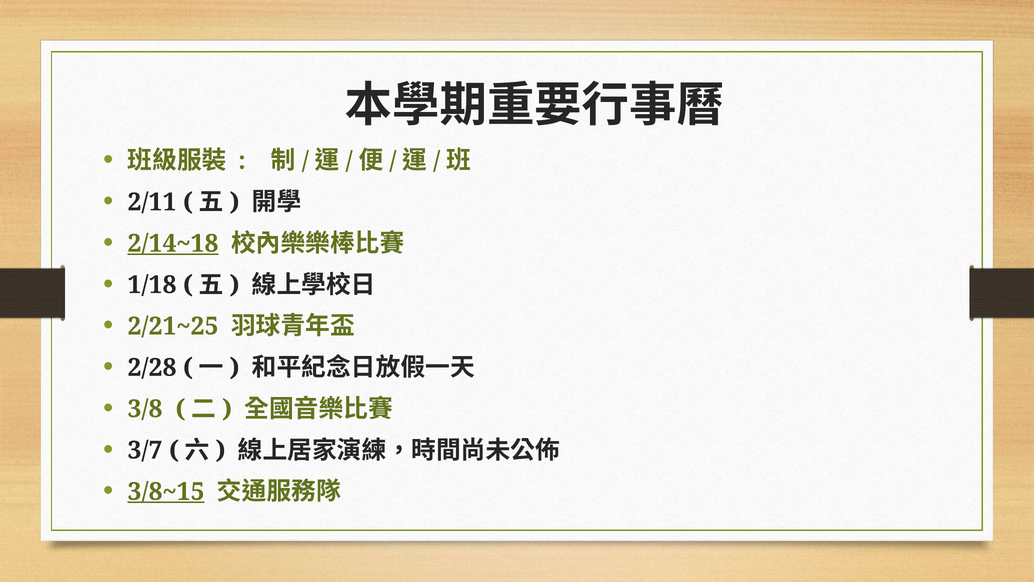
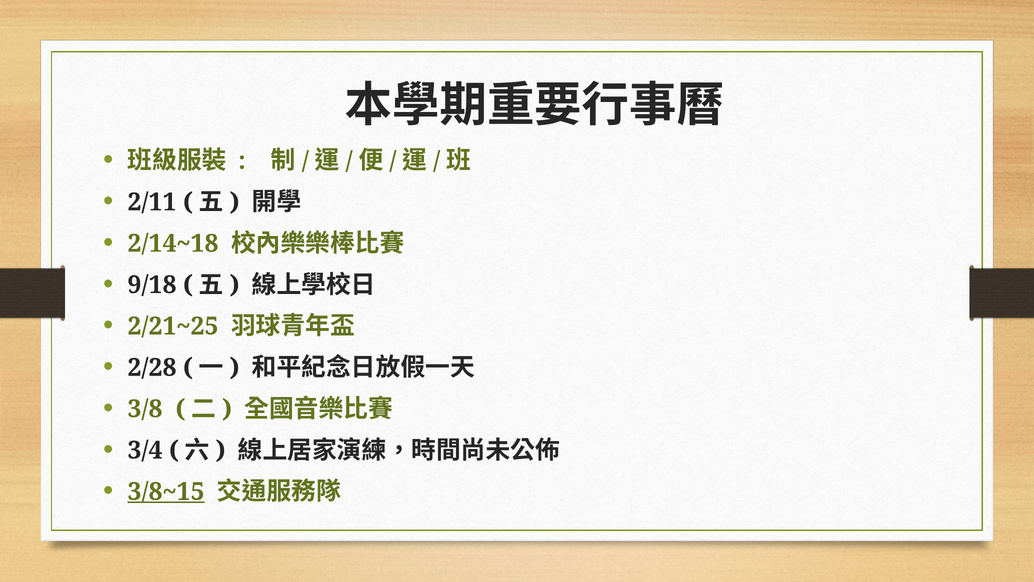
2/14~18 underline: present -> none (173, 243)
1/18: 1/18 -> 9/18 (152, 285)
3/7: 3/7 -> 3/4 (145, 450)
